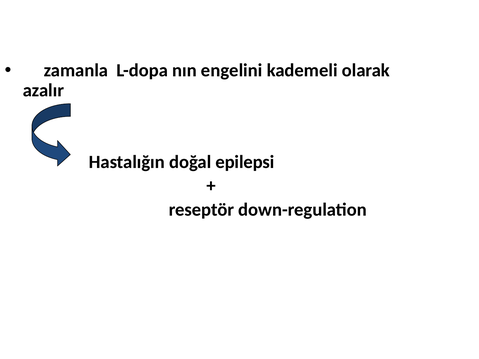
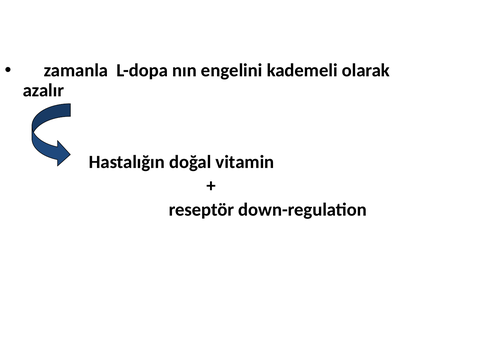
epilepsi: epilepsi -> vitamin (245, 162)
